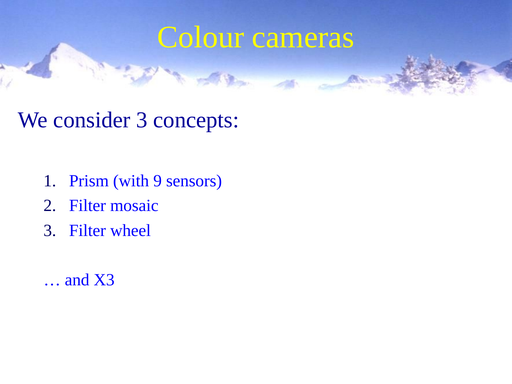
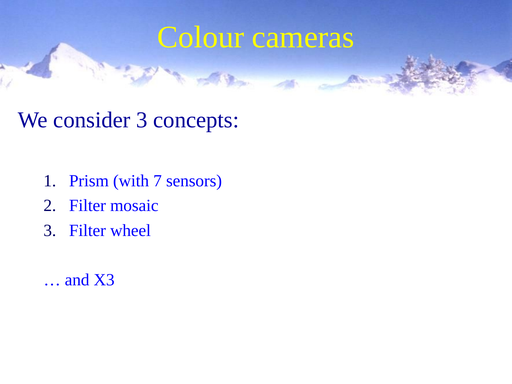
9: 9 -> 7 (158, 181)
